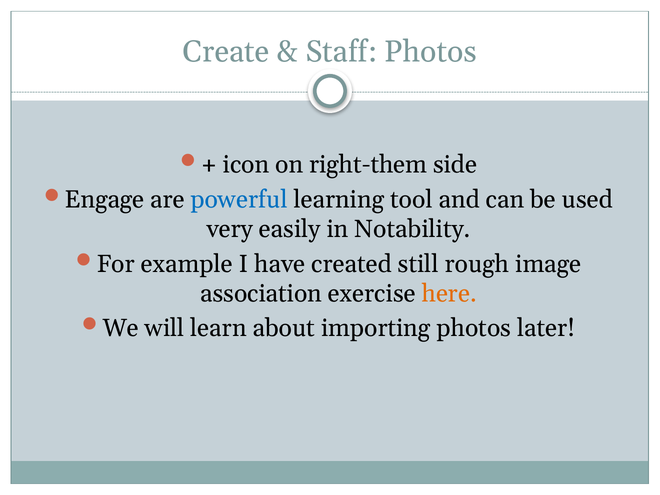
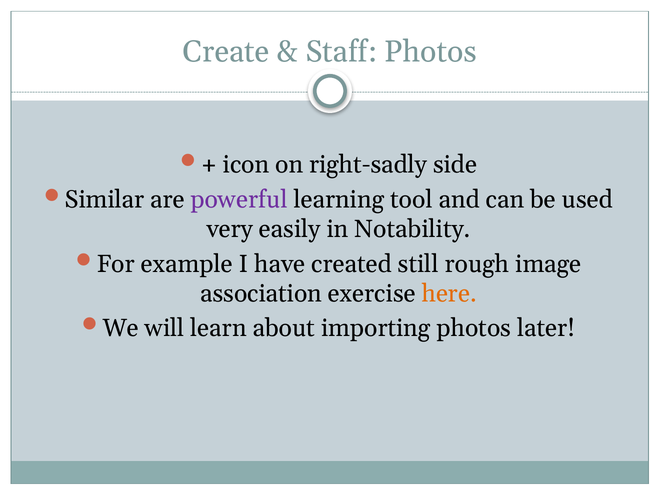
right-them: right-them -> right-sadly (368, 165)
Engage: Engage -> Similar (105, 199)
powerful colour: blue -> purple (239, 199)
